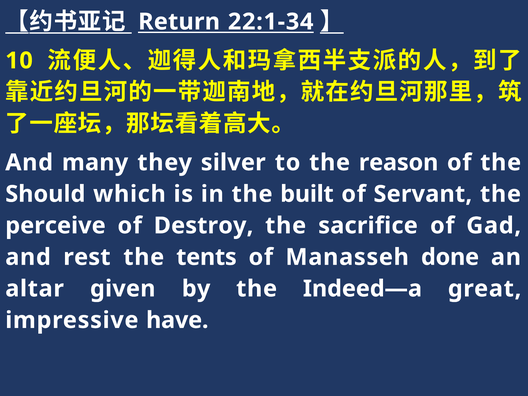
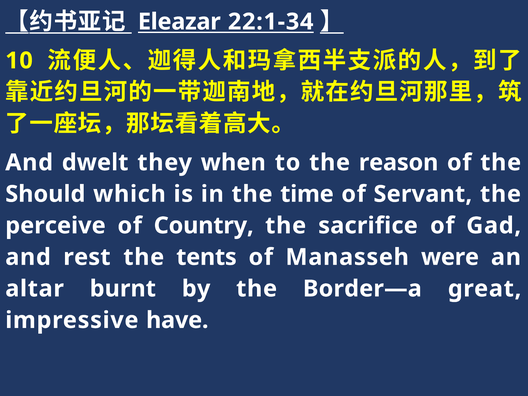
Return: Return -> Eleazar (179, 22)
many: many -> dwelt (95, 163)
silver: silver -> when (233, 163)
built: built -> time (307, 194)
Destroy: Destroy -> Country (204, 226)
done: done -> were (450, 257)
given: given -> burnt (123, 289)
Indeed—a: Indeed—a -> Border—a (362, 289)
